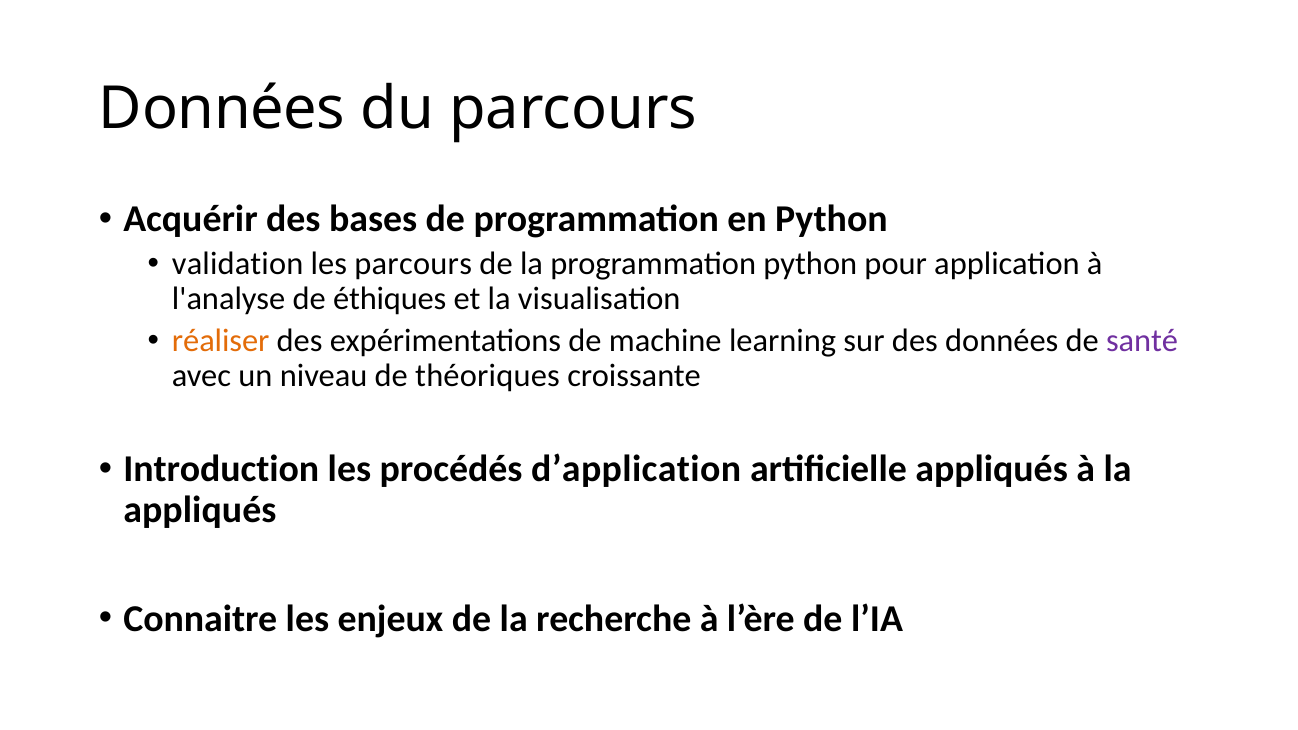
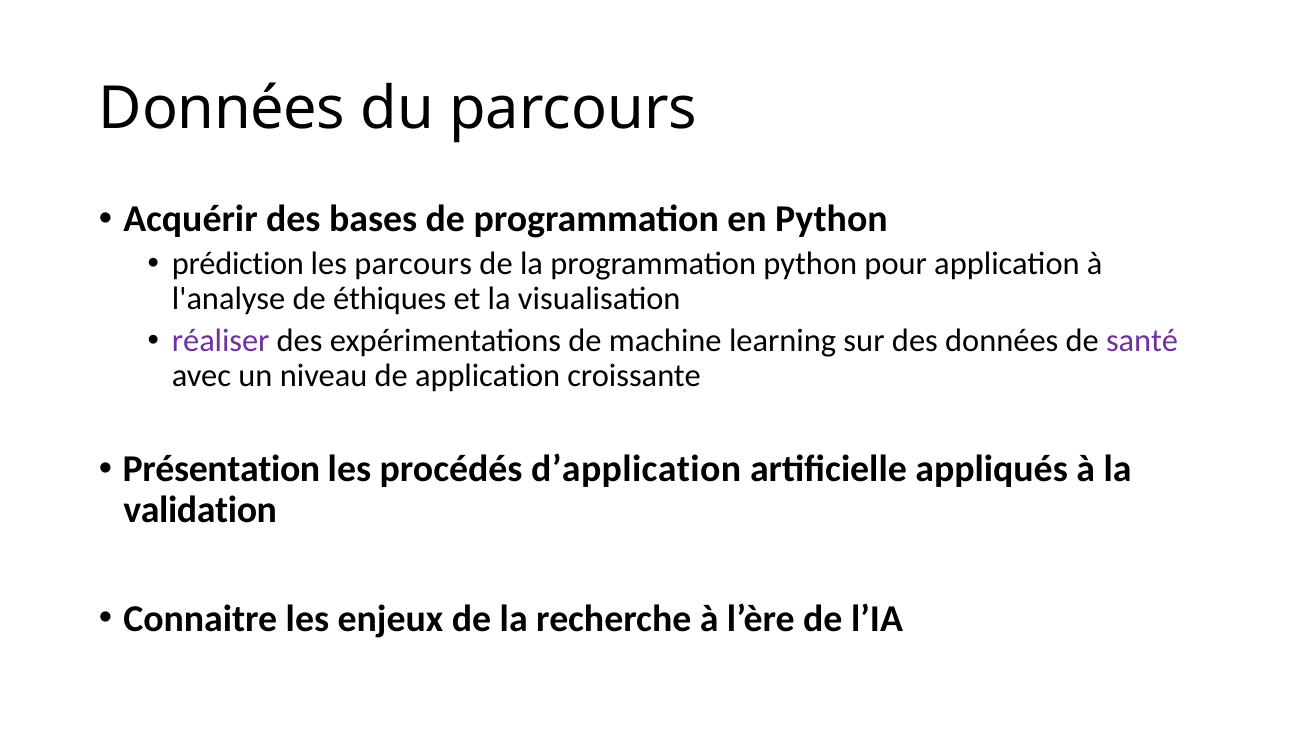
validation: validation -> prédiction (238, 264)
réaliser colour: orange -> purple (221, 341)
de théoriques: théoriques -> application (488, 376)
Introduction: Introduction -> Présentation (221, 469)
appliqués: appliqués -> validation (200, 510)
